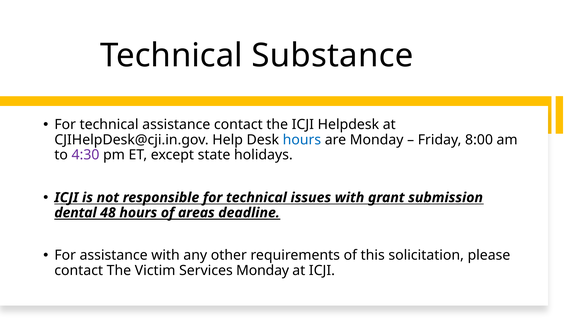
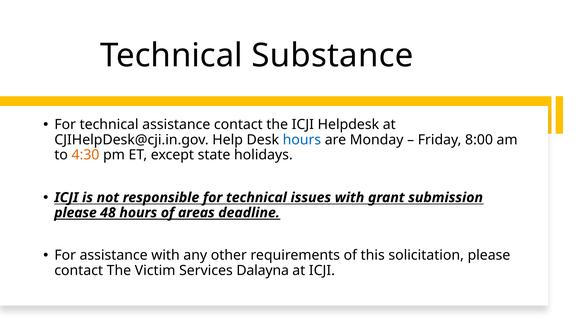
4:30 colour: purple -> orange (85, 155)
dental: dental -> please (76, 213)
Services Monday: Monday -> Dalayna (263, 271)
